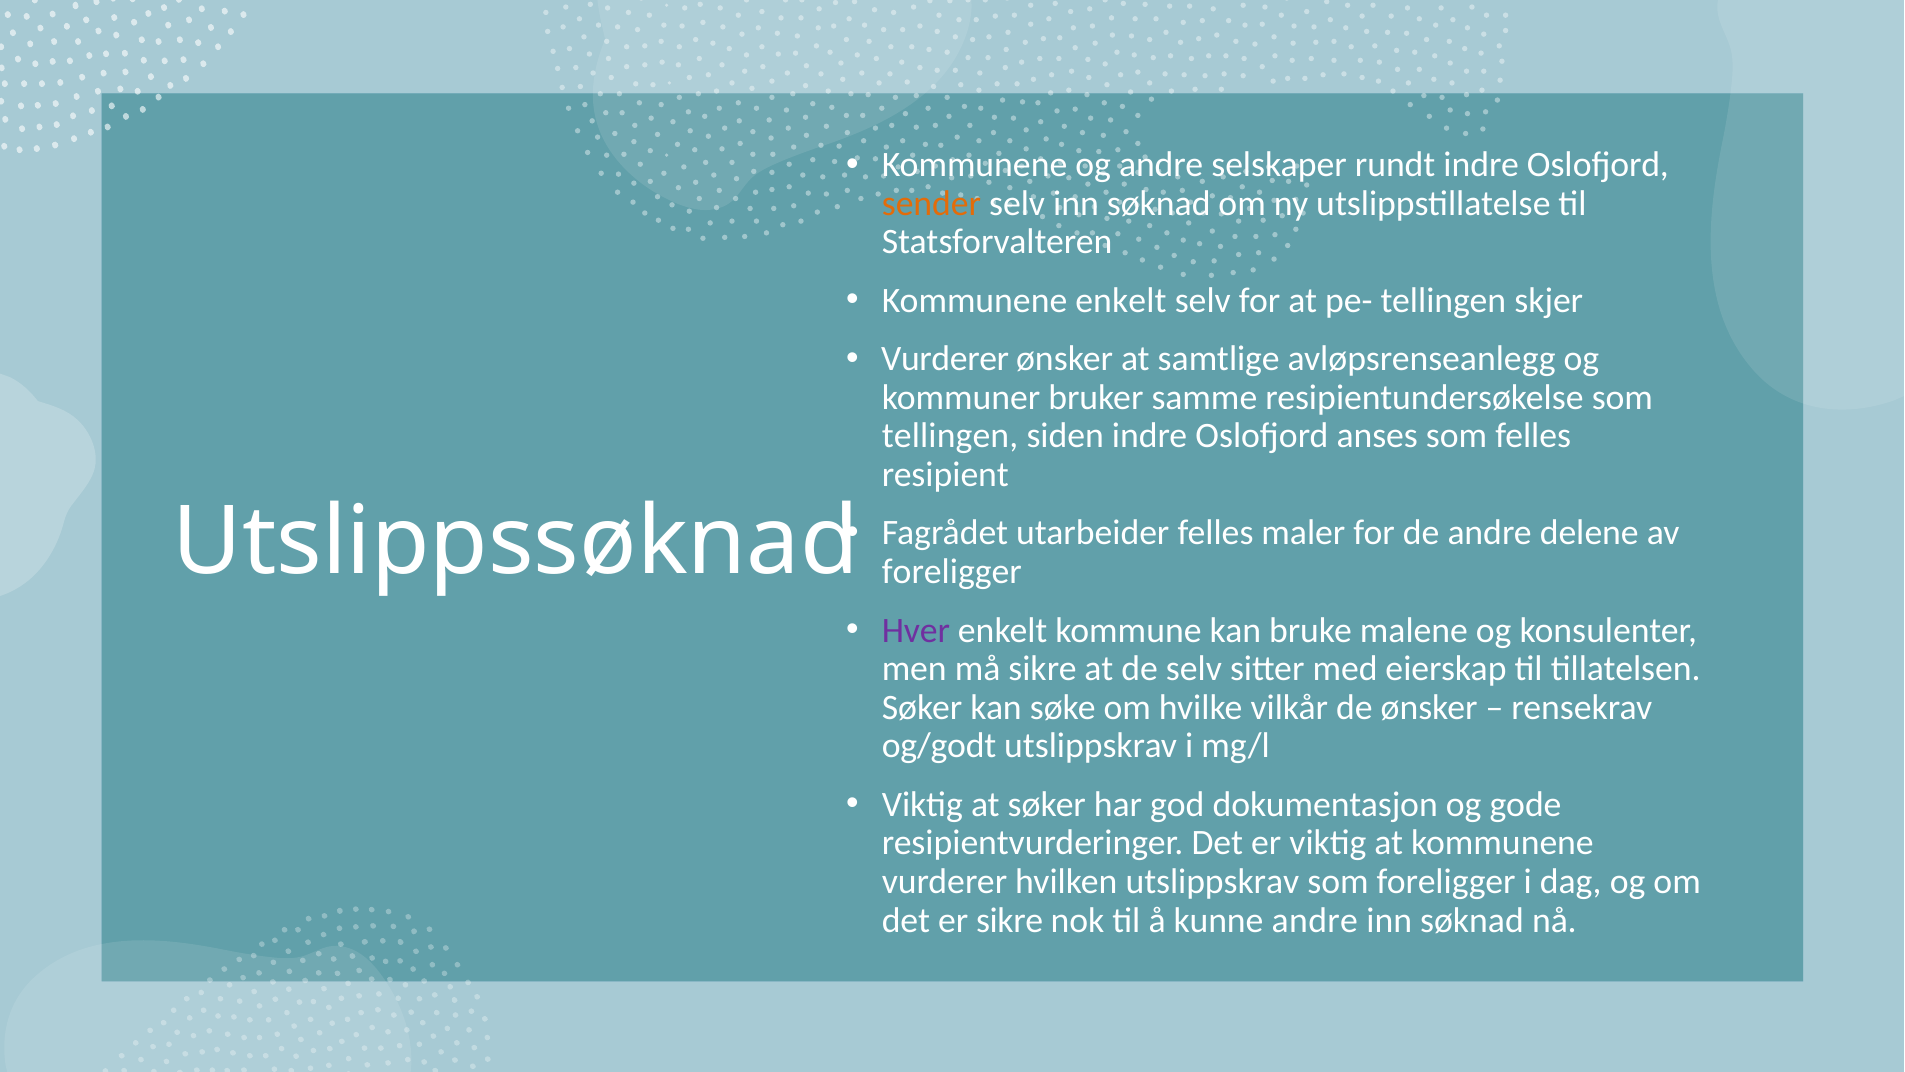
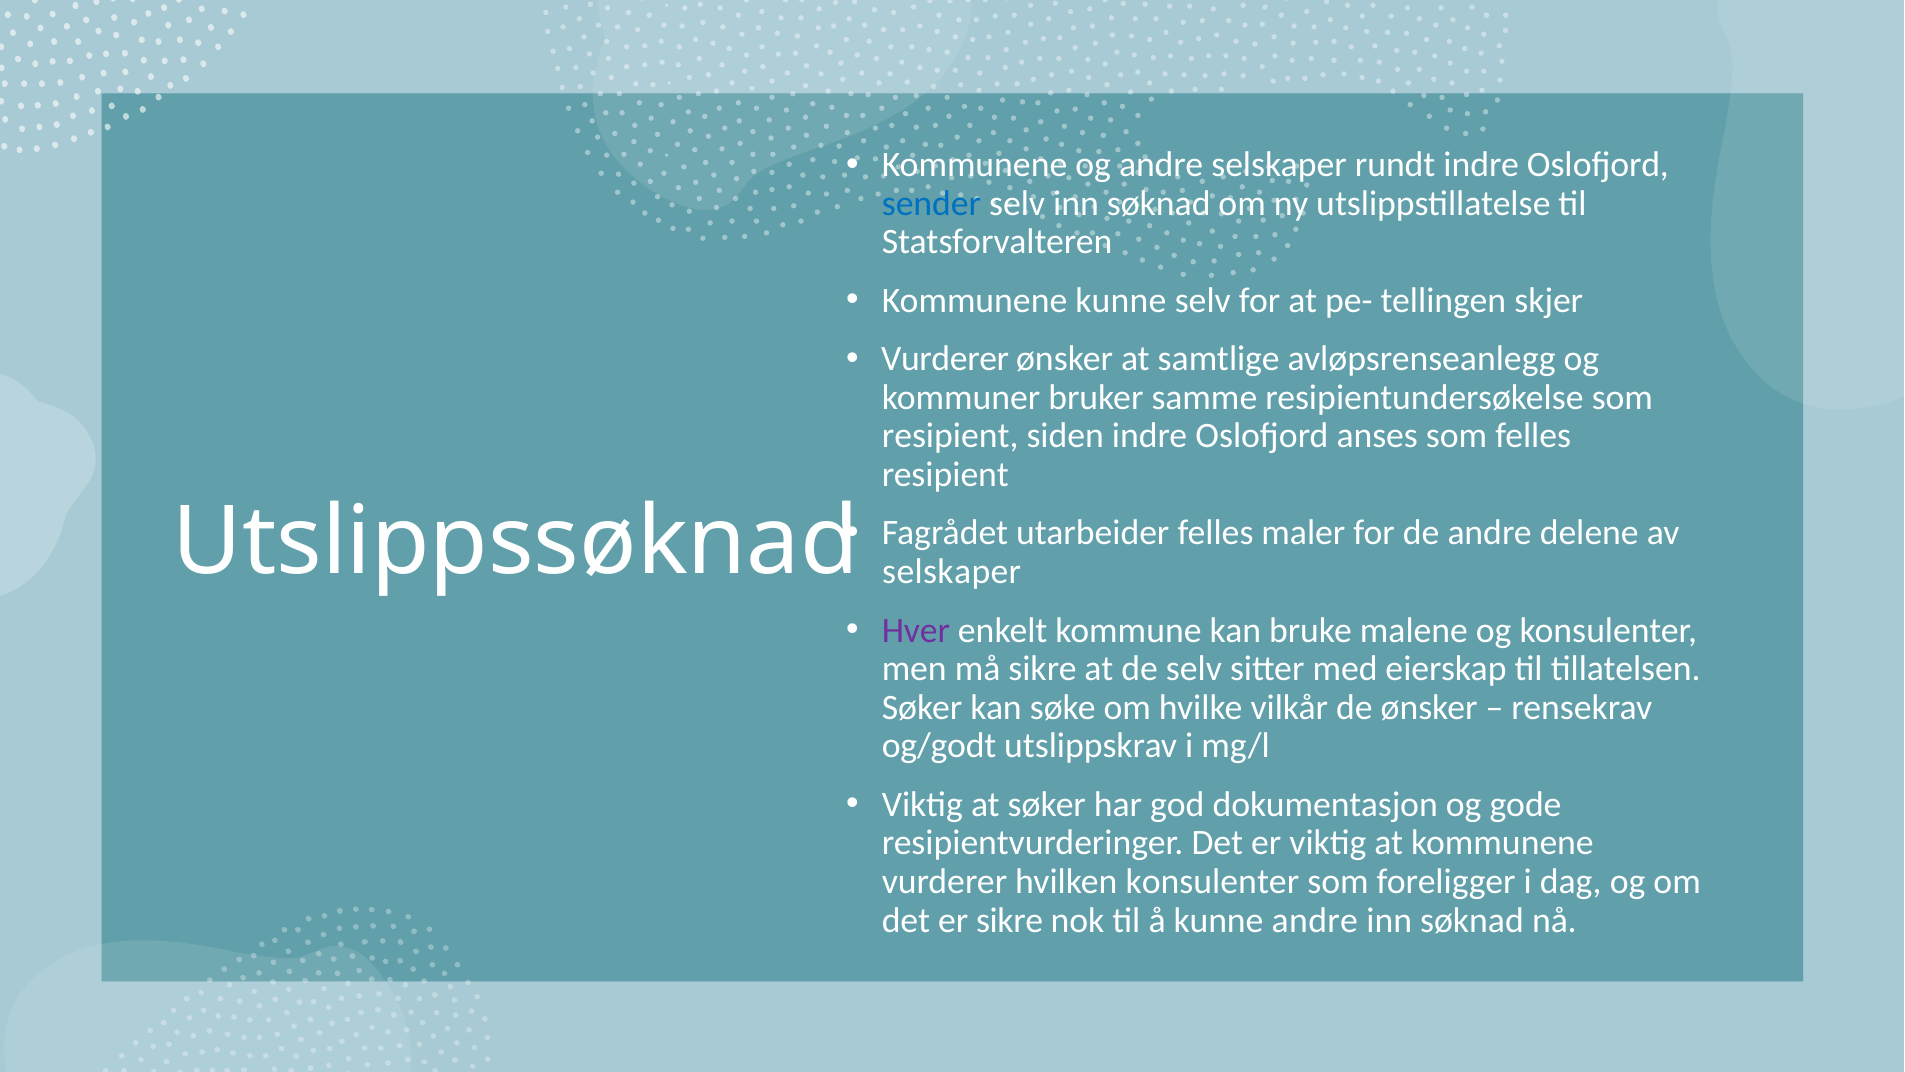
sender colour: orange -> blue (931, 203)
Kommunene enkelt: enkelt -> kunne (1121, 300)
tellingen: tellingen -> resipient (950, 436)
foreligger: foreligger -> selskaper (952, 572)
hvilken utslippskrav: utslippskrav -> konsulenter (1212, 881)
